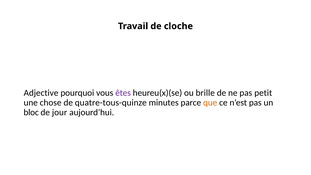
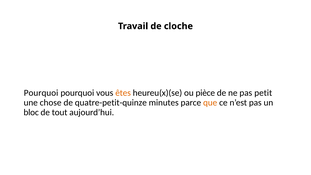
Adjective: Adjective -> Pourquoi (41, 93)
êtes colour: purple -> orange (123, 93)
brille: brille -> pièce (205, 93)
quatre-tous-quinze: quatre-tous-quinze -> quatre-petit-quinze (111, 103)
jour: jour -> tout (60, 112)
